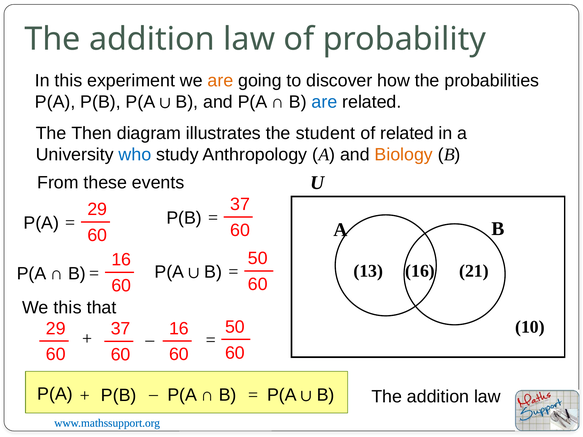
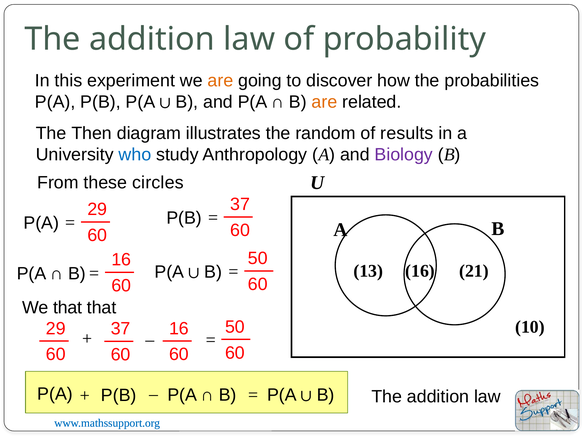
are colour: blue -> orange (325, 102)
student: student -> random (326, 133)
of related: related -> results (407, 133)
Biology colour: orange -> purple (404, 155)
events: events -> circles (158, 183)
We this: this -> that (68, 308)
